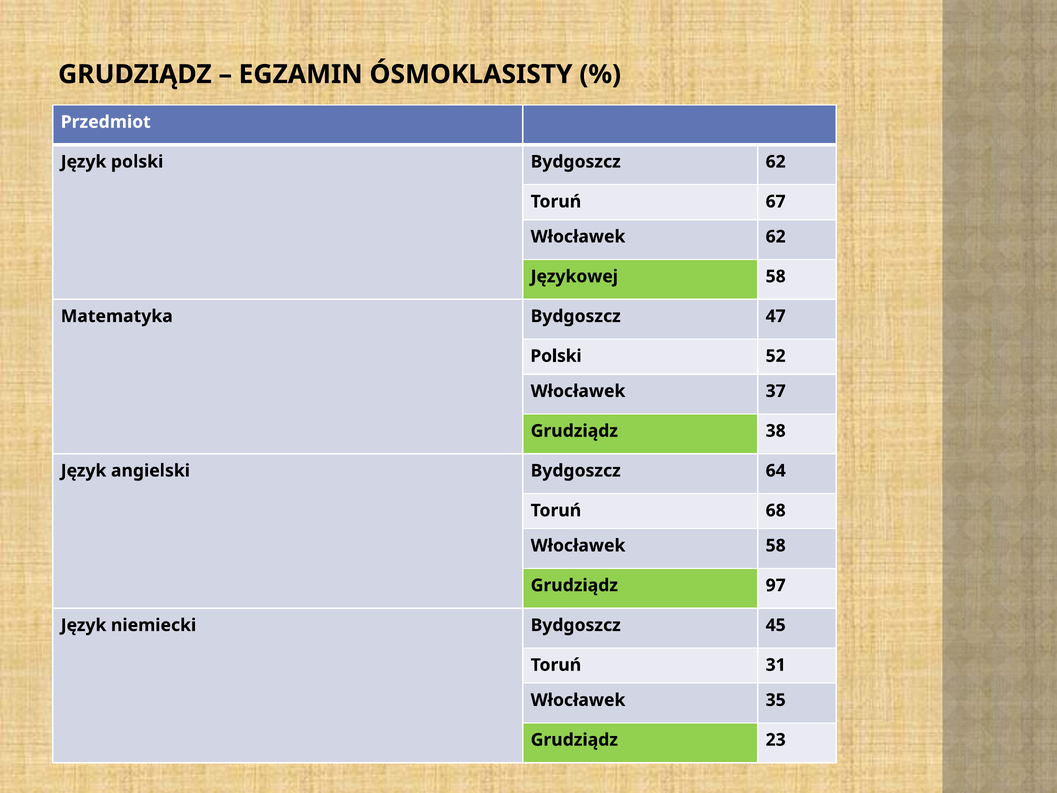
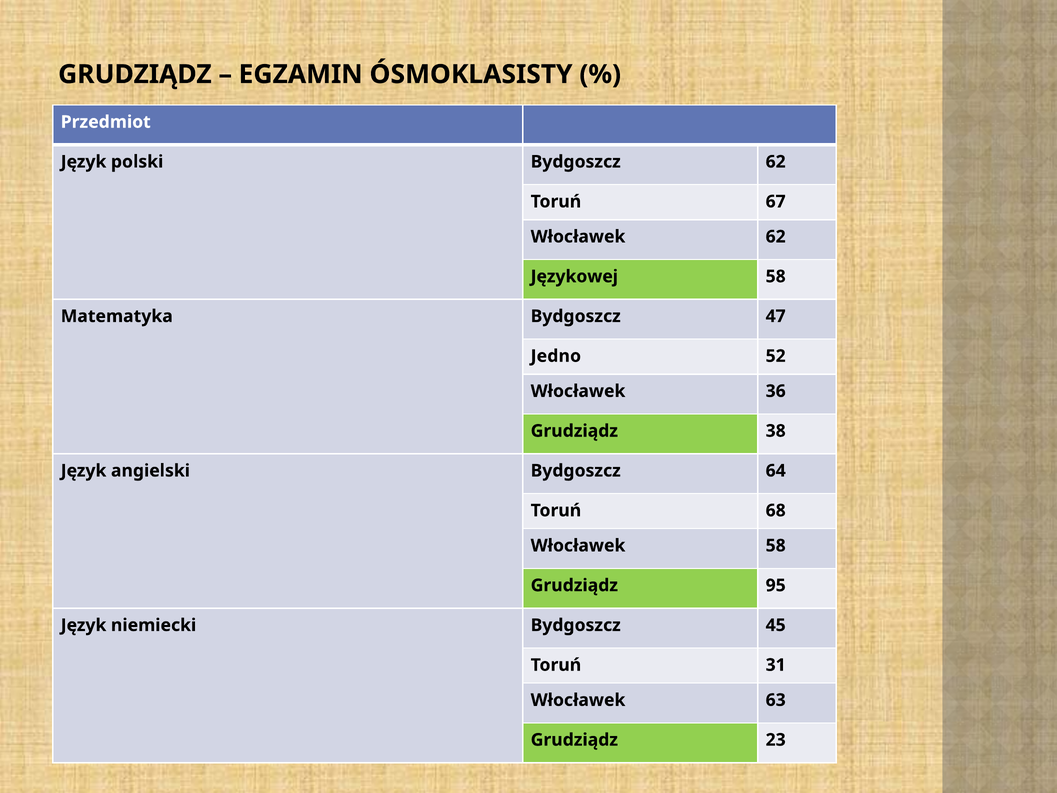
Polski: Polski -> Jedno (556, 356)
37: 37 -> 36 (776, 391)
97: 97 -> 95 (776, 585)
35: 35 -> 63 (776, 700)
